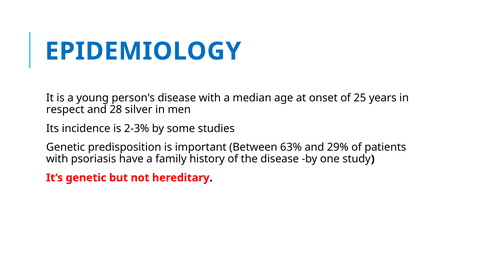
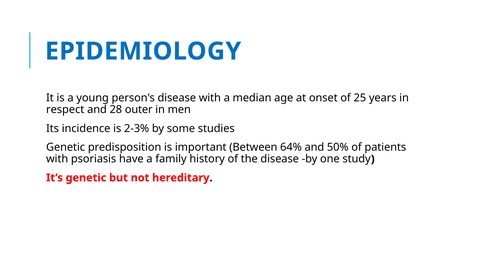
silver: silver -> outer (139, 110)
63%: 63% -> 64% (291, 147)
29%: 29% -> 50% (338, 147)
